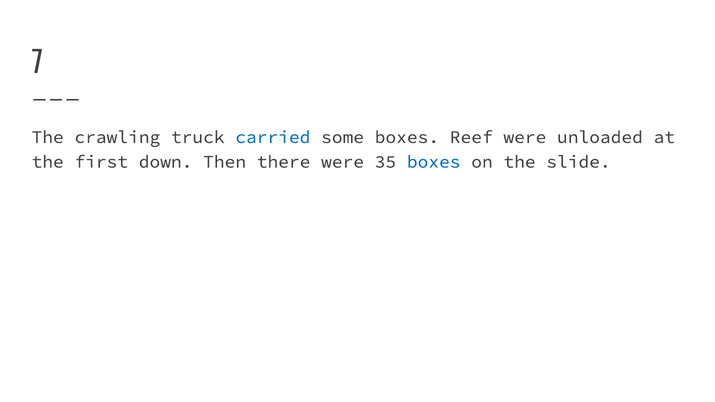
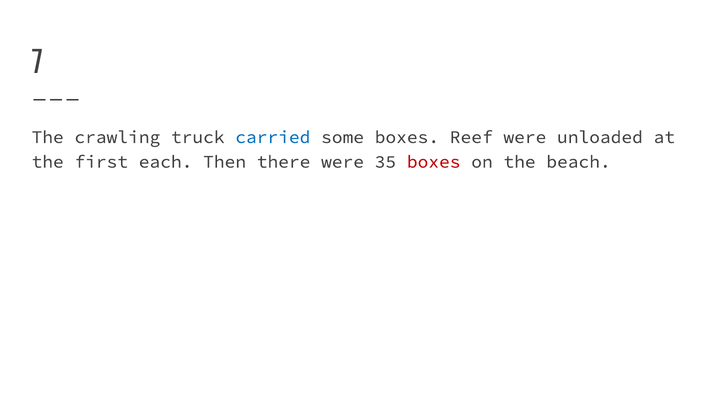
down: down -> each (166, 162)
boxes colour: blue -> red (434, 162)
slide: slide -> beach (579, 162)
